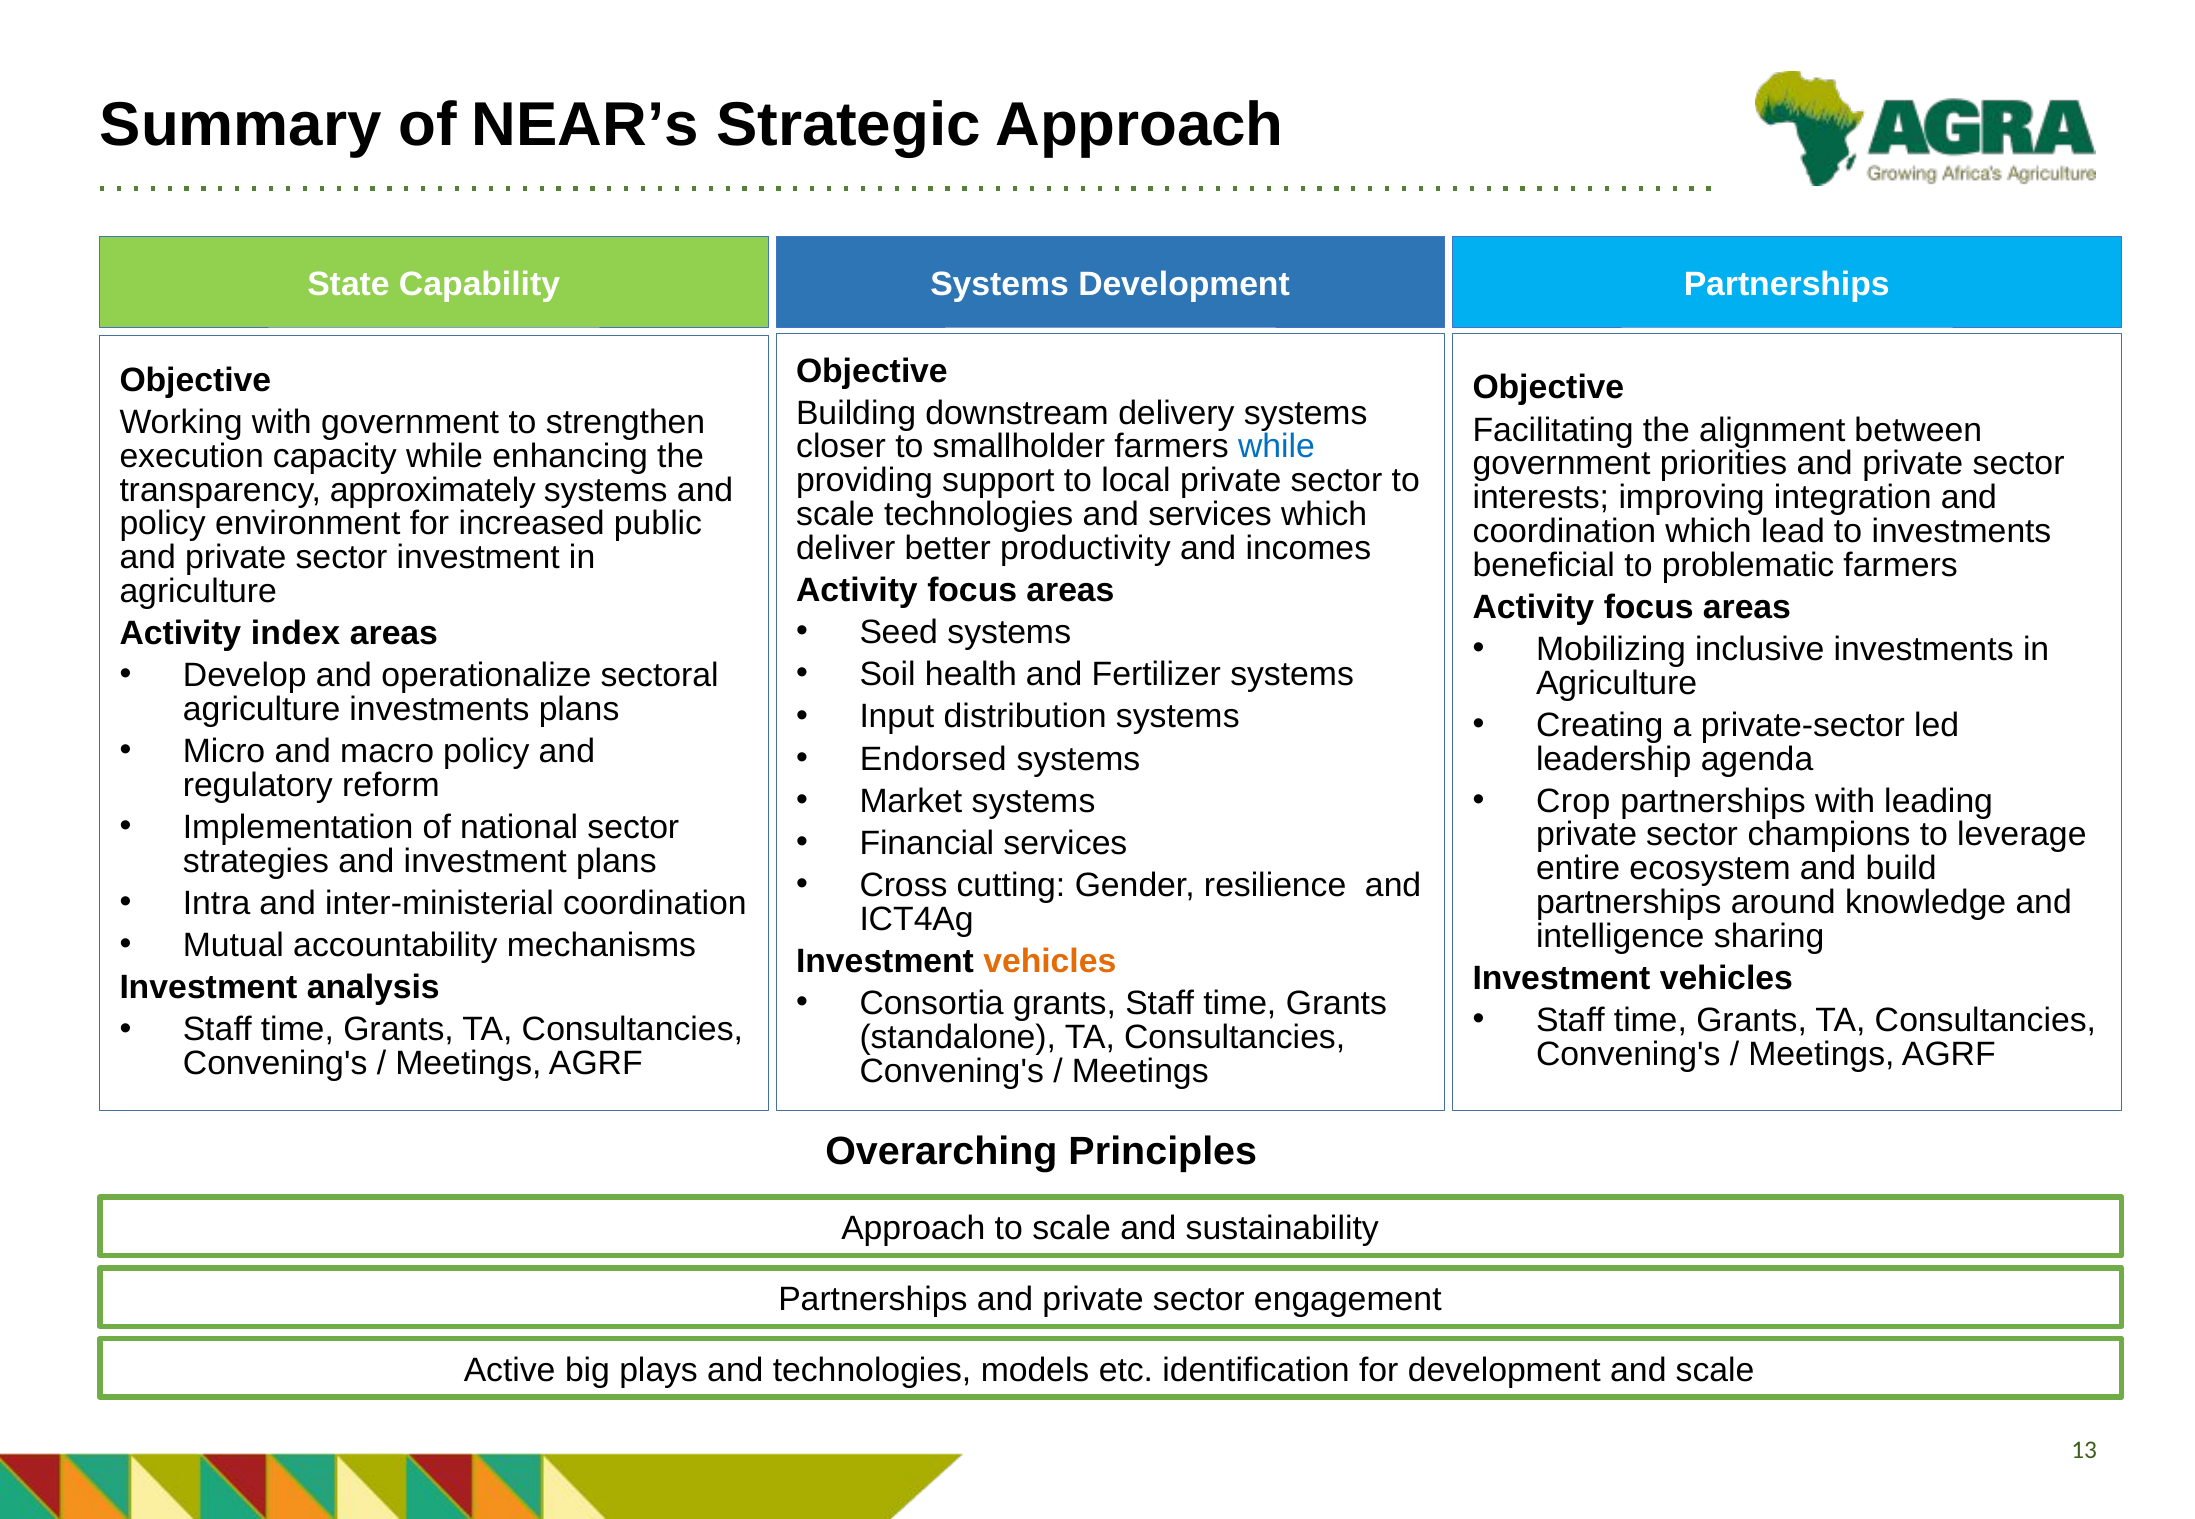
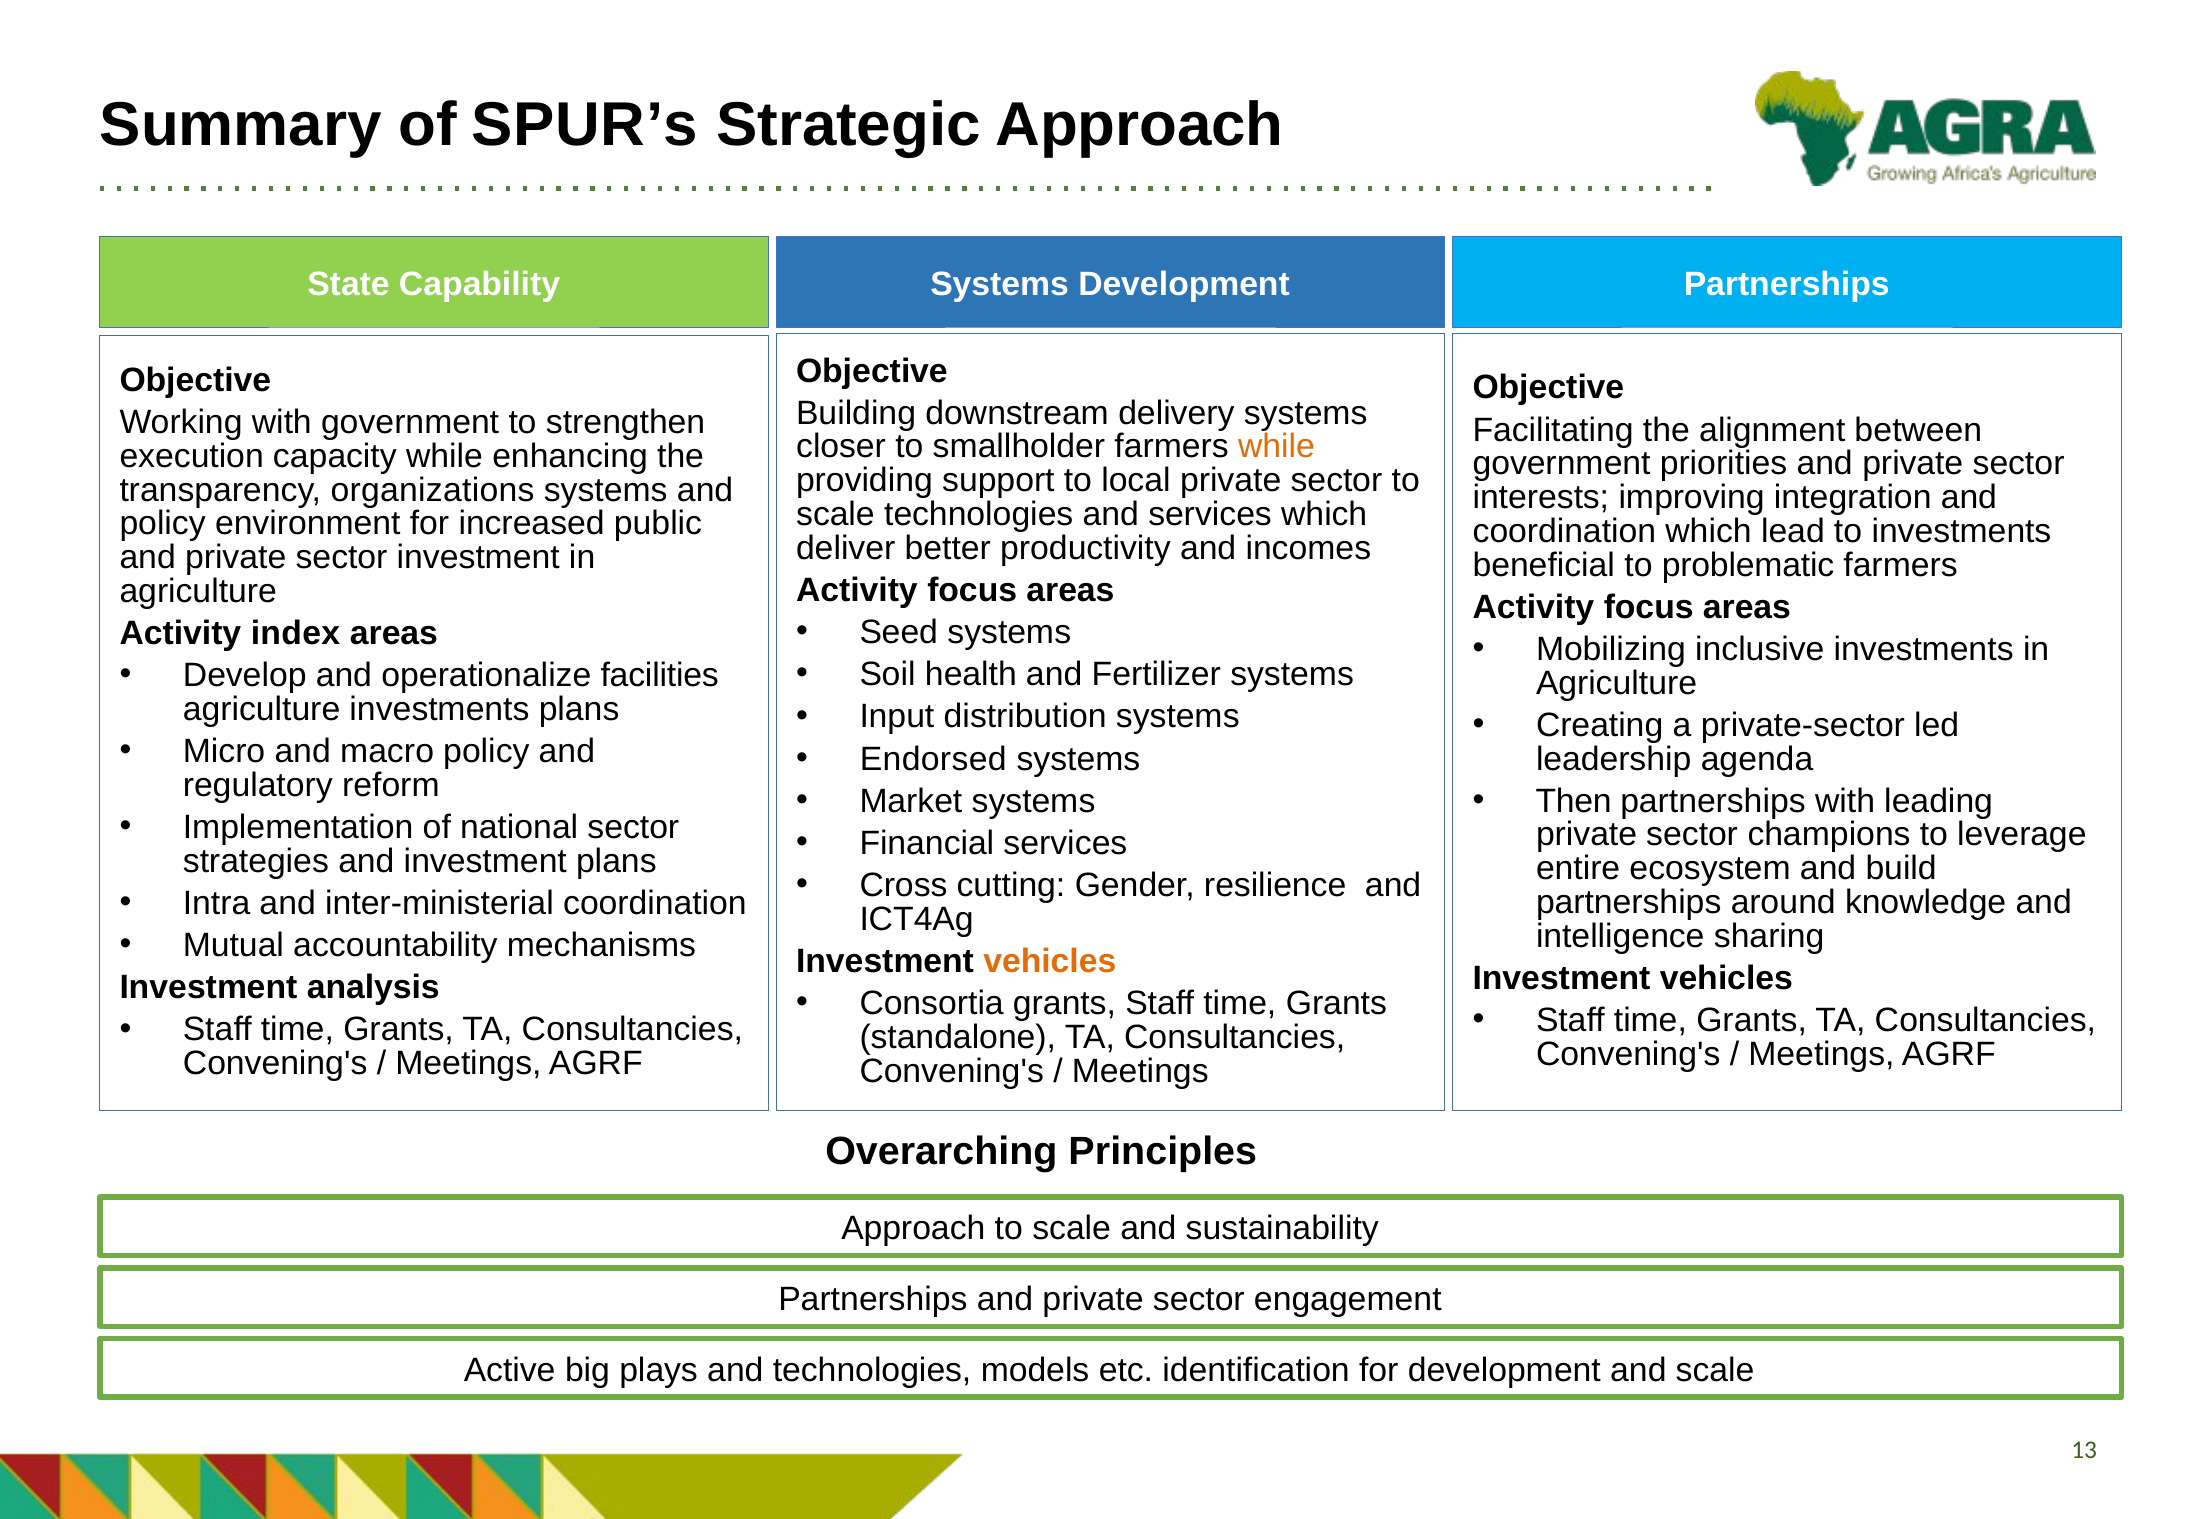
NEAR’s: NEAR’s -> SPUR’s (585, 125)
while colour: blue -> orange (1276, 447)
approximately: approximately -> organizations (433, 490)
sectoral: sectoral -> facilities (660, 676)
Crop: Crop -> Then (1574, 801)
